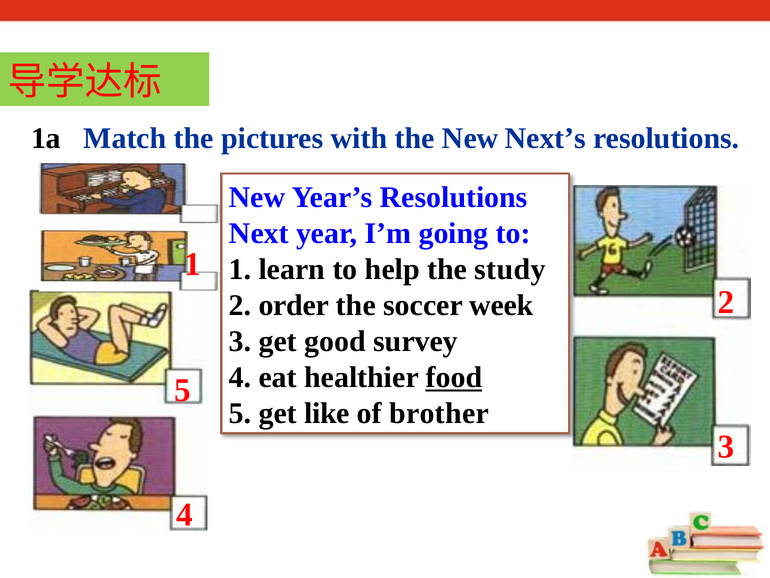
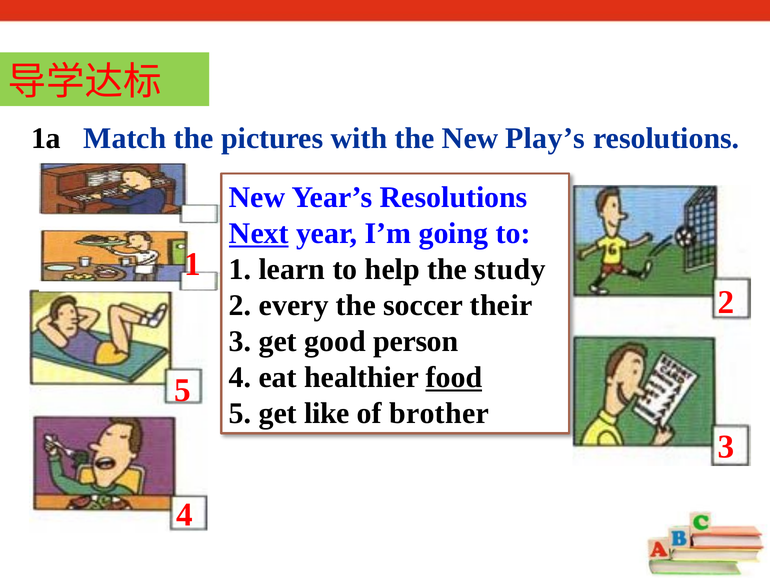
Next’s: Next’s -> Play’s (545, 138)
Next underline: none -> present (259, 233)
order: order -> every (294, 305)
week: week -> their (501, 305)
survey: survey -> person (416, 341)
